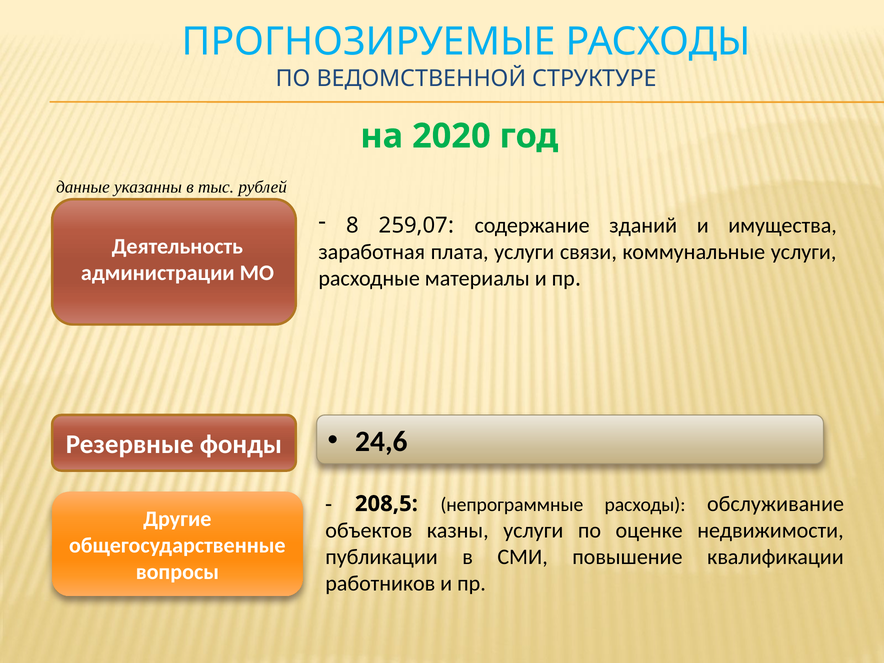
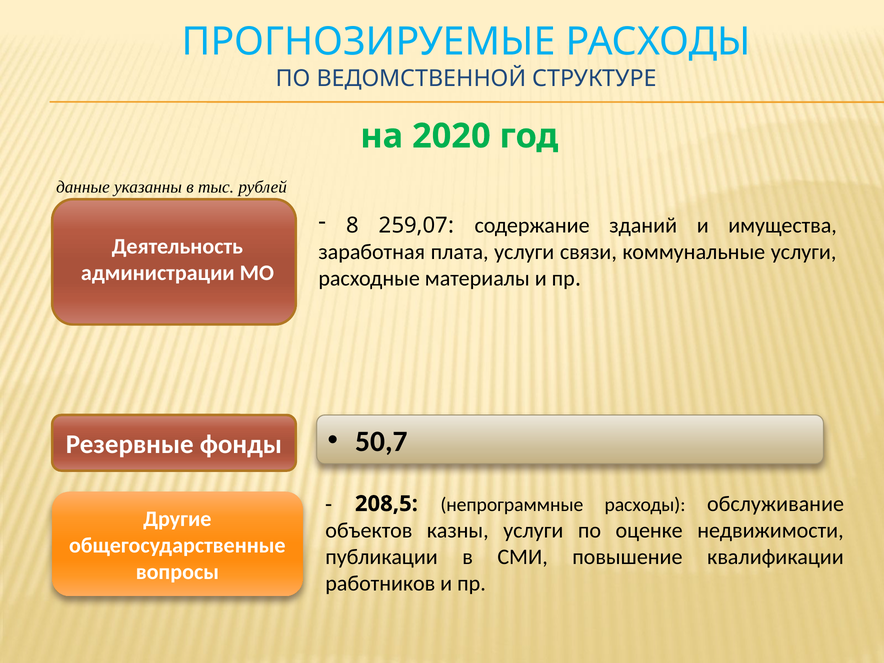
24,6: 24,6 -> 50,7 (382, 441)
